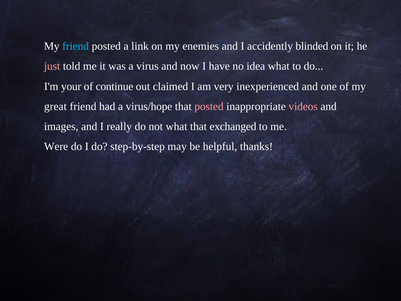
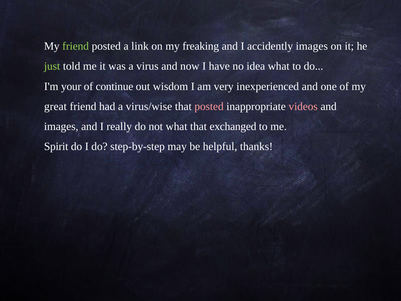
friend colour: light blue -> light green (76, 46)
enemies: enemies -> freaking (201, 46)
accidently blinded: blinded -> images (312, 46)
just colour: pink -> light green (52, 66)
claimed: claimed -> wisdom (171, 86)
virus/hope: virus/hope -> virus/wise (149, 106)
Were: Were -> Spirit (56, 146)
